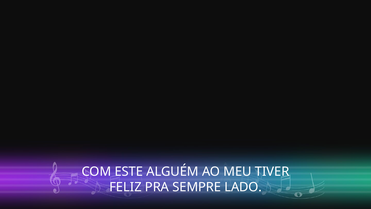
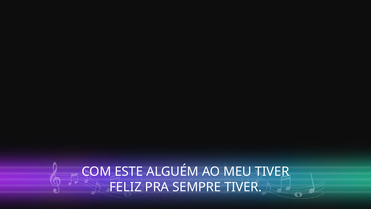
SEMPRE LADO: LADO -> TIVER (243, 187)
